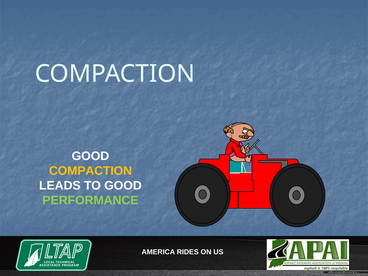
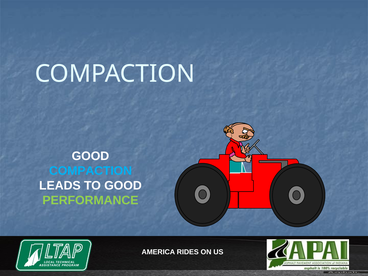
COMPACTION colour: yellow -> light blue (91, 171)
